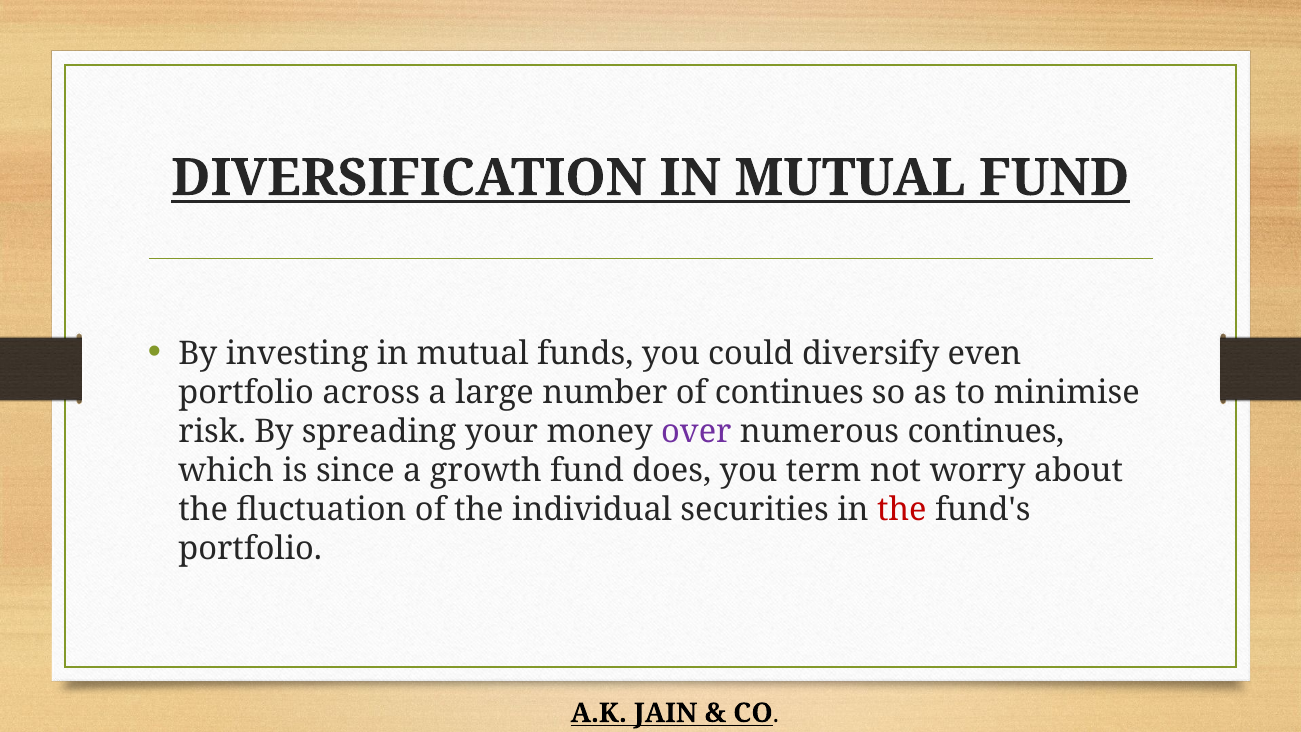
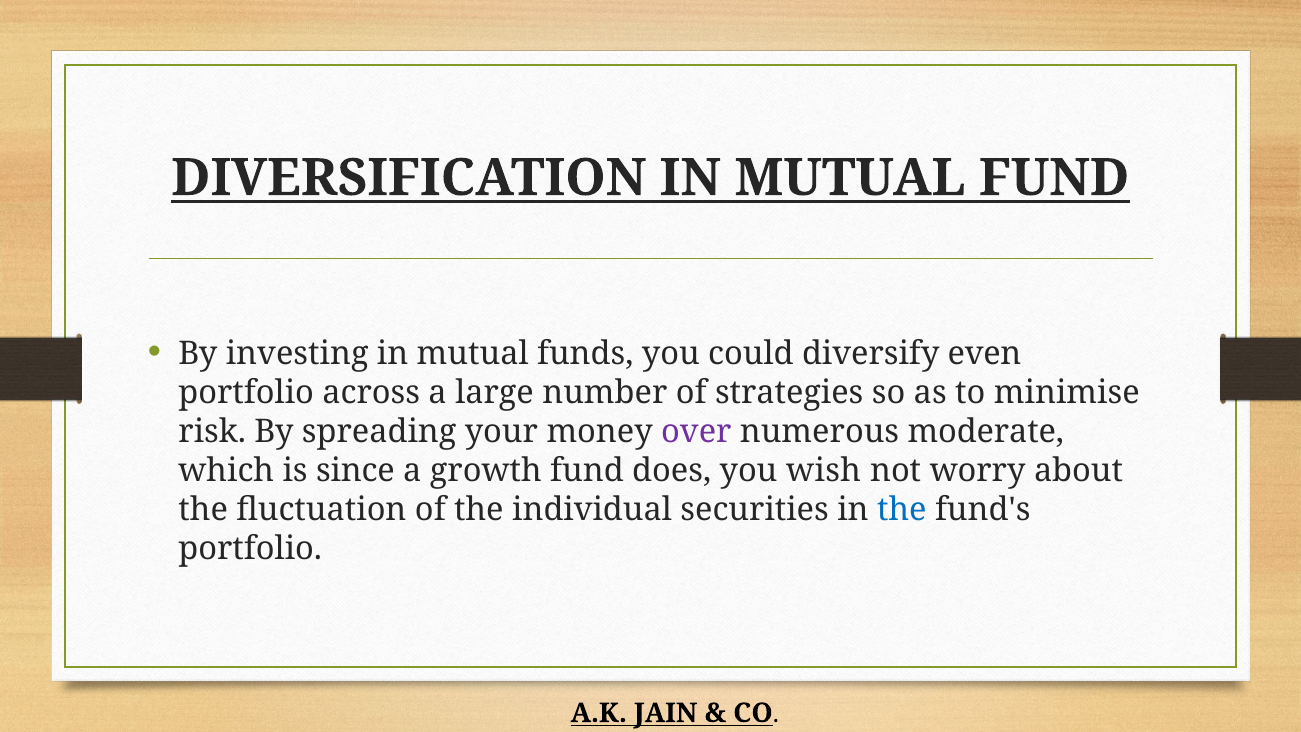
of continues: continues -> strategies (789, 392)
numerous continues: continues -> moderate (986, 431)
term: term -> wish (824, 470)
the colour: red -> blue (902, 509)
